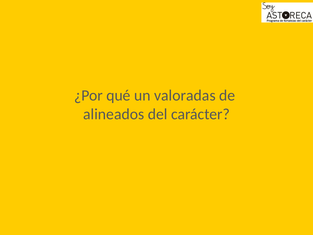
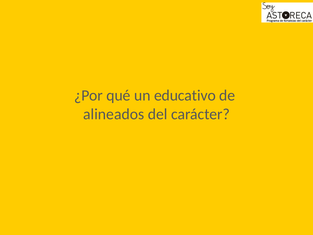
valoradas: valoradas -> educativo (185, 95)
